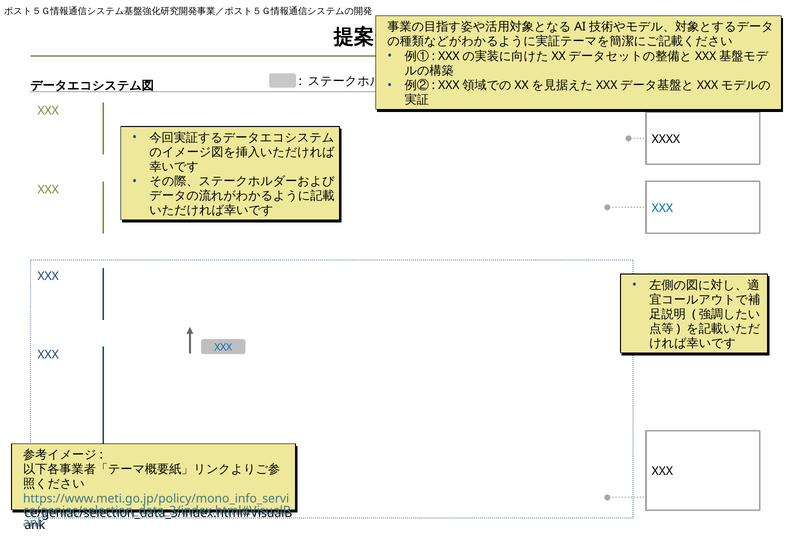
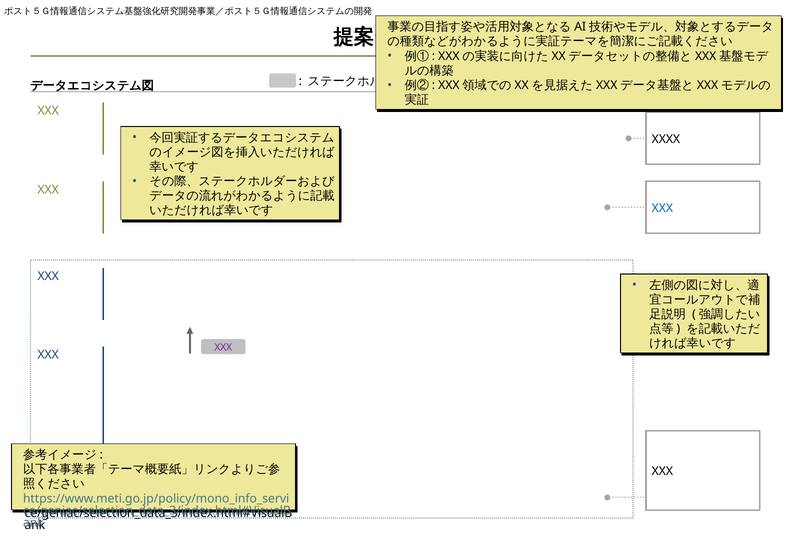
XXX colour: blue -> purple (223, 347)
